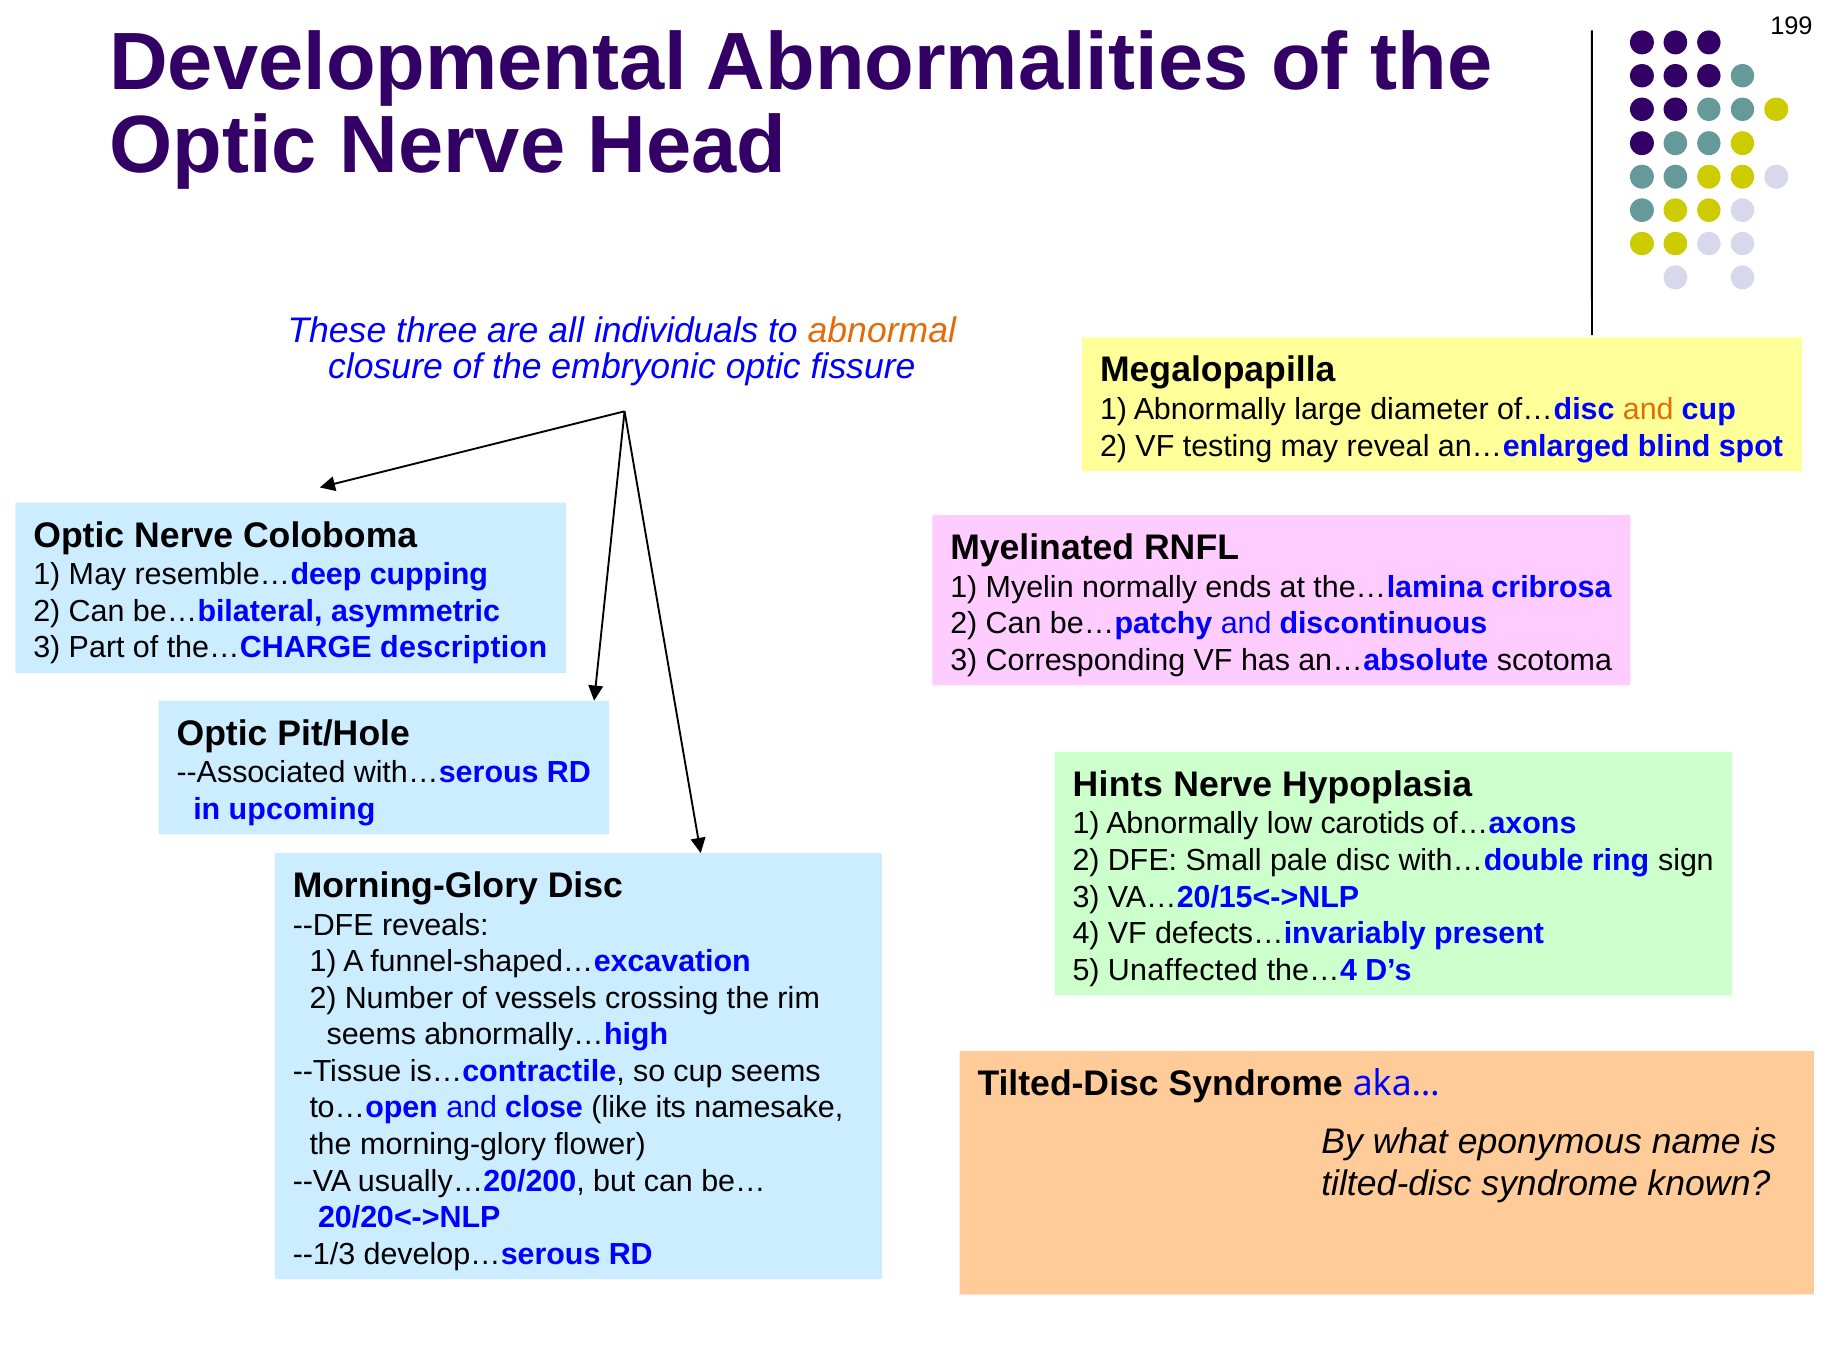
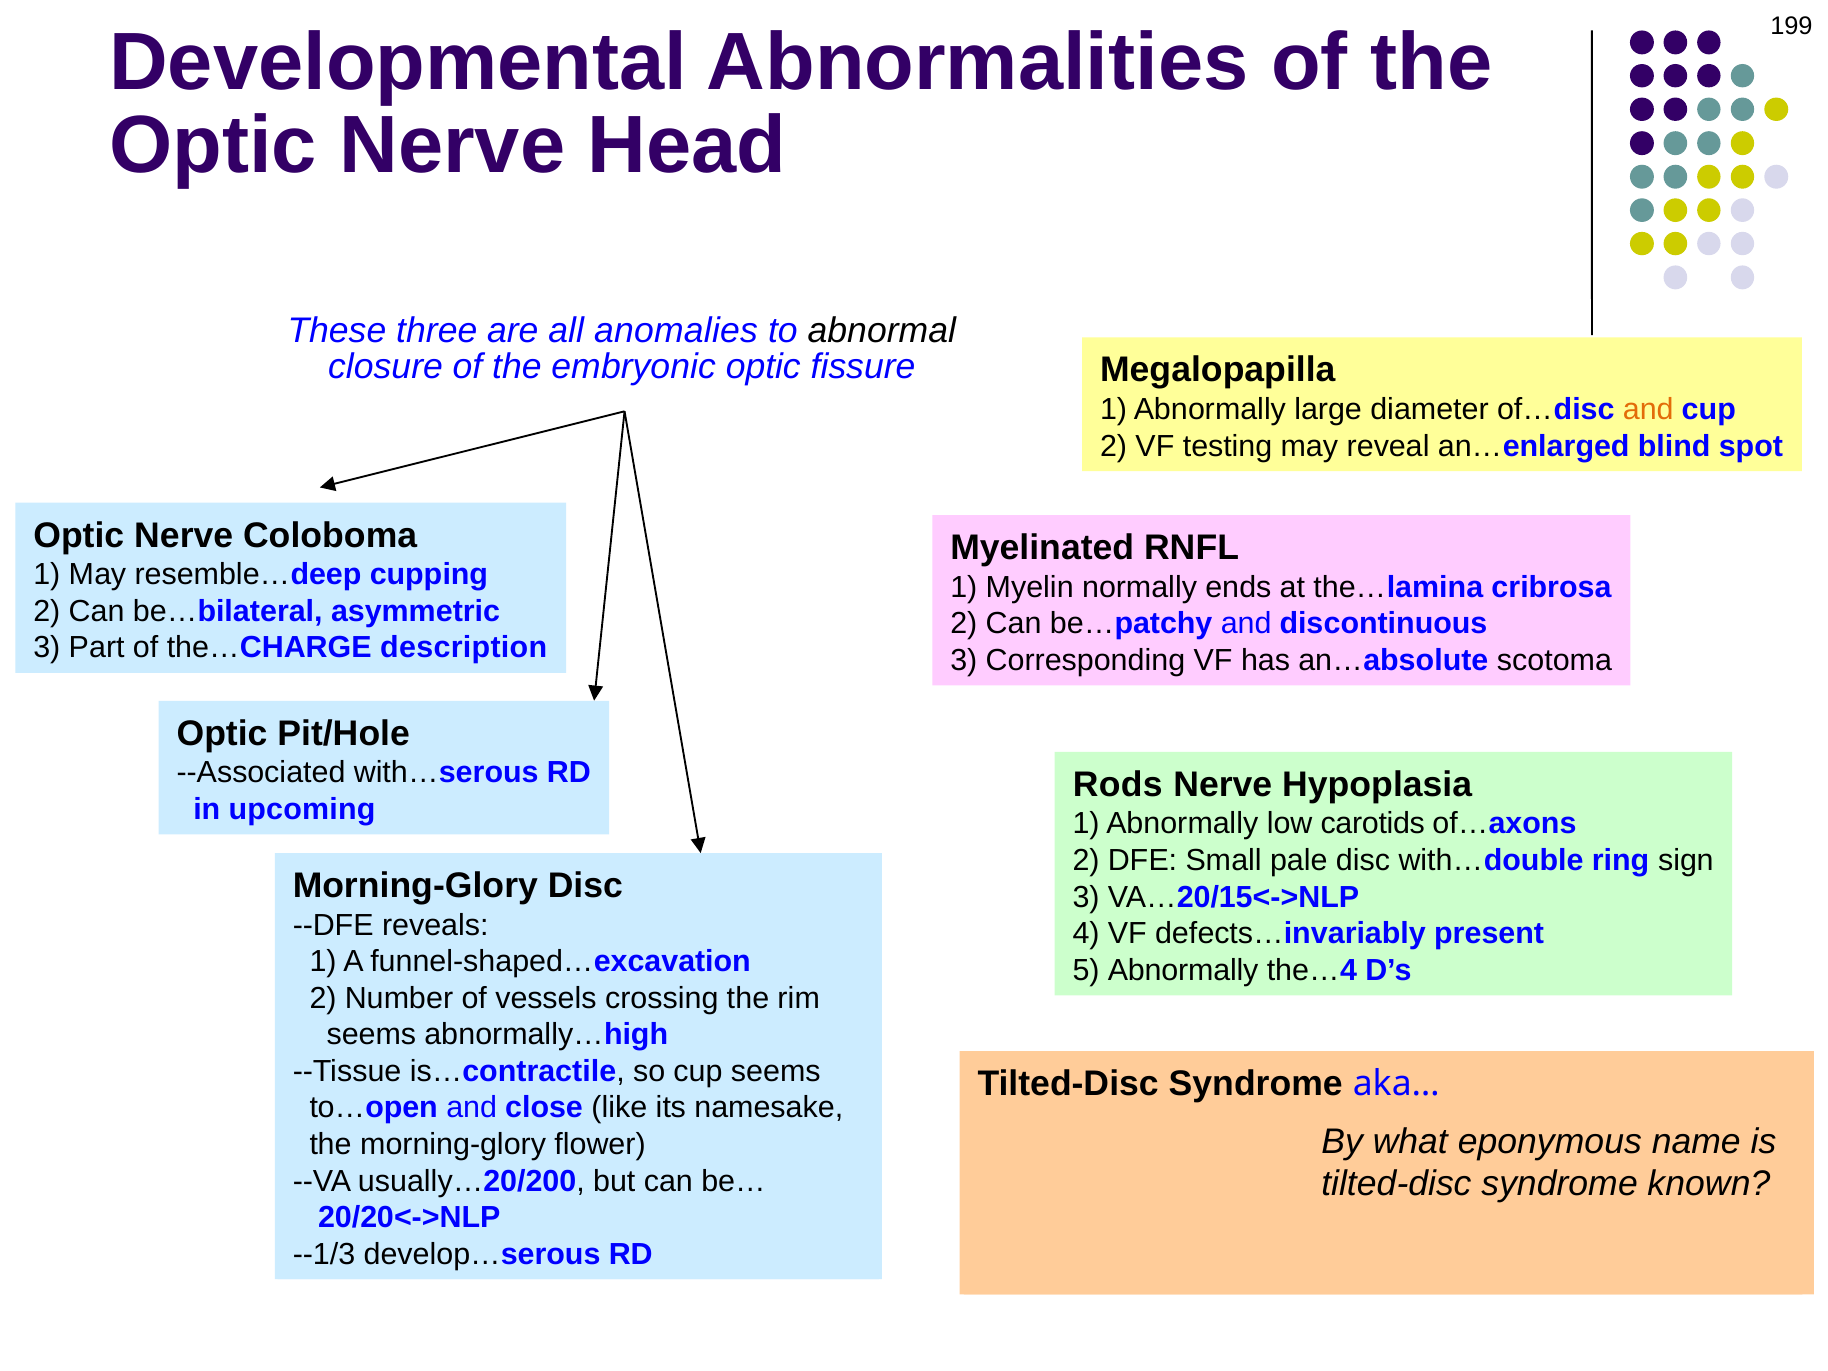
individuals: individuals -> anomalies (676, 331)
abnormal colour: orange -> black (882, 331)
Hints: Hints -> Rods (1118, 785)
5 Unaffected: Unaffected -> Abnormally (1183, 970)
